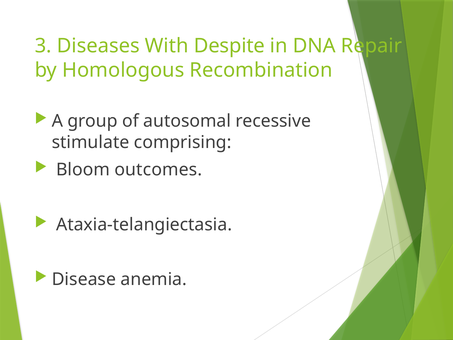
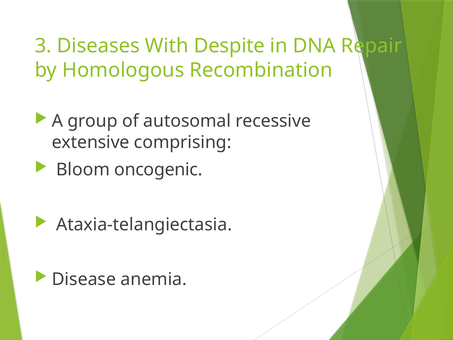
stimulate: stimulate -> extensive (91, 142)
outcomes: outcomes -> oncogenic (158, 170)
